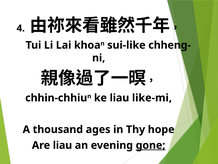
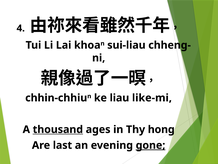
sui-like: sui-like -> sui-liau (126, 45)
thousand underline: none -> present (58, 129)
hope: hope -> hong (161, 129)
Are liau: liau -> last (62, 145)
